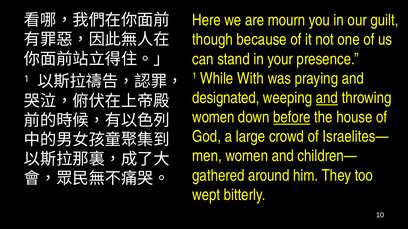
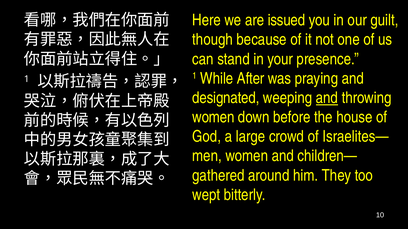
mourn: mourn -> issued (286, 20)
With: With -> After (251, 79)
before underline: present -> none (292, 117)
